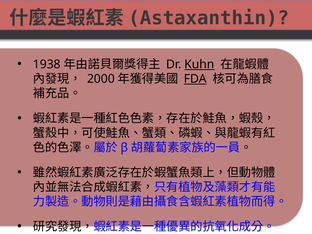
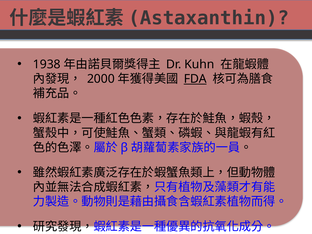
Kuhn underline: present -> none (199, 64)
